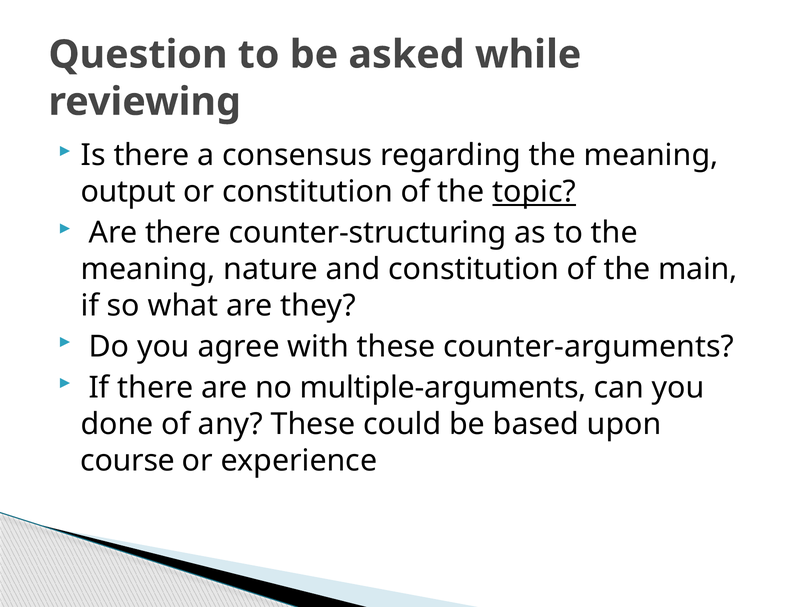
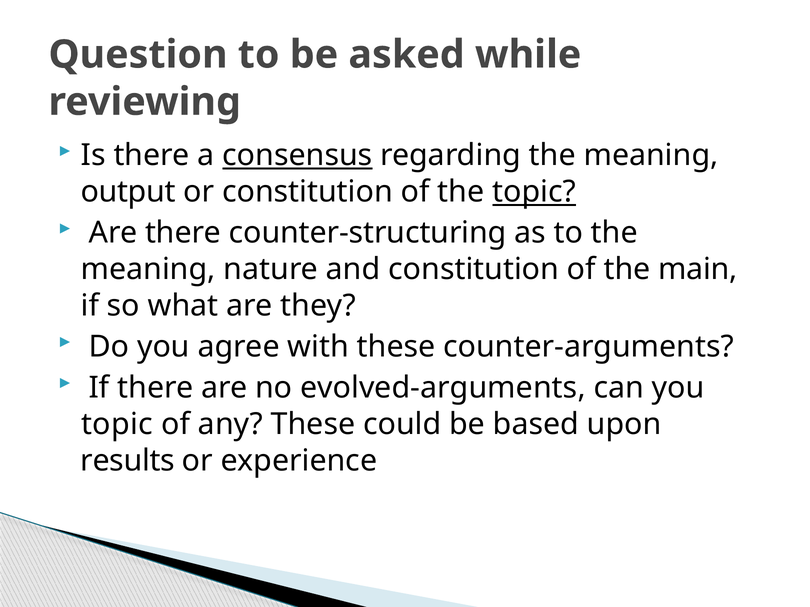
consensus underline: none -> present (297, 156)
multiple-arguments: multiple-arguments -> evolved-arguments (443, 388)
done: done -> topic (117, 424)
course: course -> results (128, 461)
